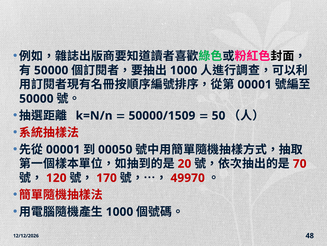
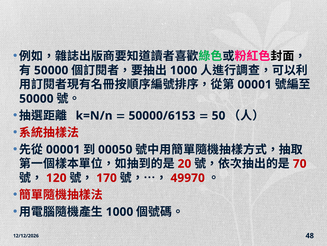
50000/1509: 50000/1509 -> 50000/6153 (162, 115)
